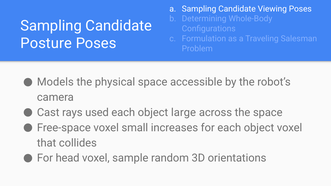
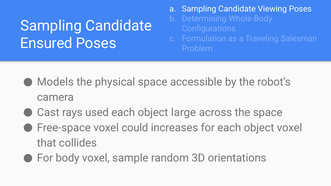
Posture: Posture -> Ensured (46, 43)
small: small -> could (135, 128)
head: head -> body (68, 158)
